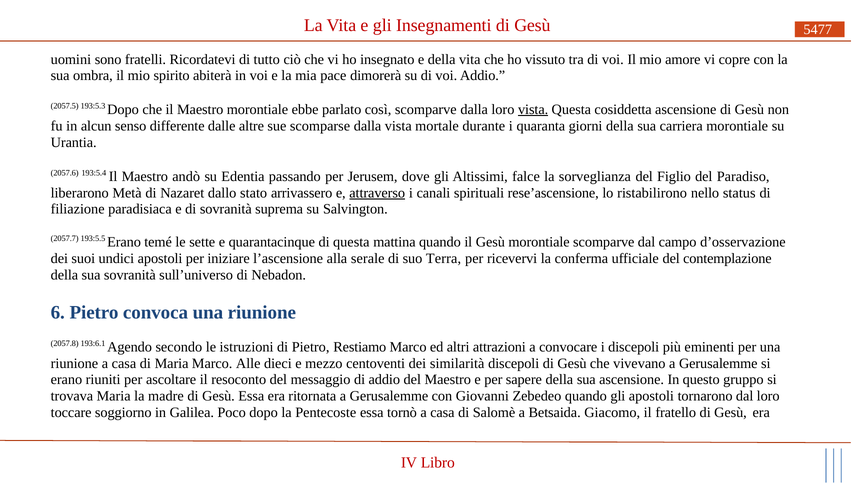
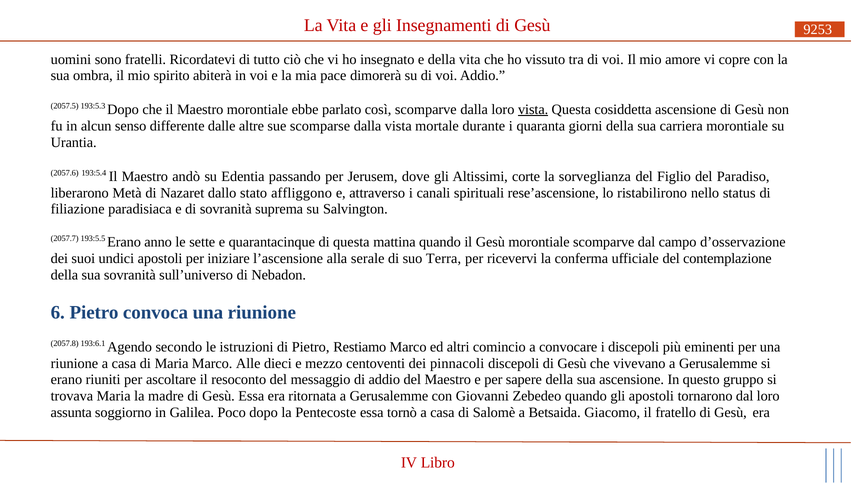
5477: 5477 -> 9253 (818, 30)
falce: falce -> corte (526, 176)
arrivassero: arrivassero -> affliggono (302, 193)
attraverso underline: present -> none (377, 193)
temé: temé -> anno (158, 242)
attrazioni: attrazioni -> comincio (499, 347)
similarità: similarità -> pinnacoli (457, 364)
toccare: toccare -> assunta (71, 413)
